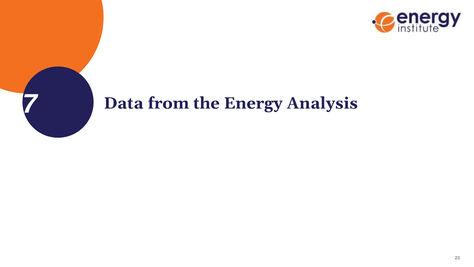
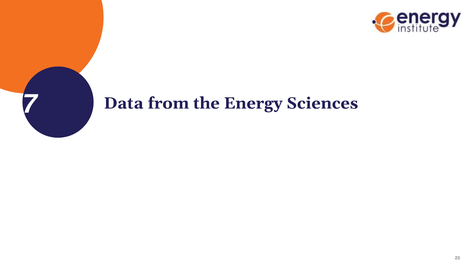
Analysis: Analysis -> Sciences (322, 103)
